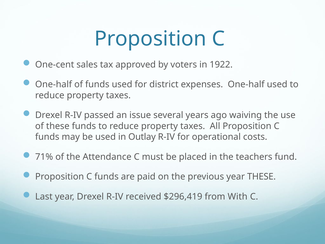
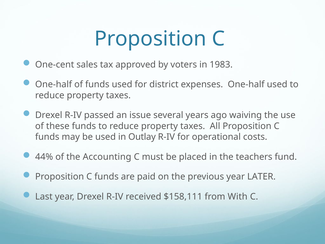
1922: 1922 -> 1983 (221, 65)
71%: 71% -> 44% (44, 157)
Attendance: Attendance -> Accounting (107, 157)
year THESE: THESE -> LATER (261, 177)
$296,419: $296,419 -> $158,111 (183, 196)
